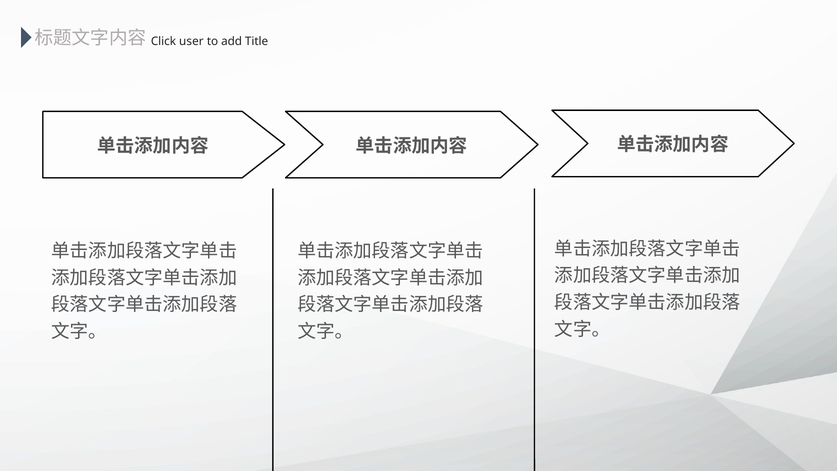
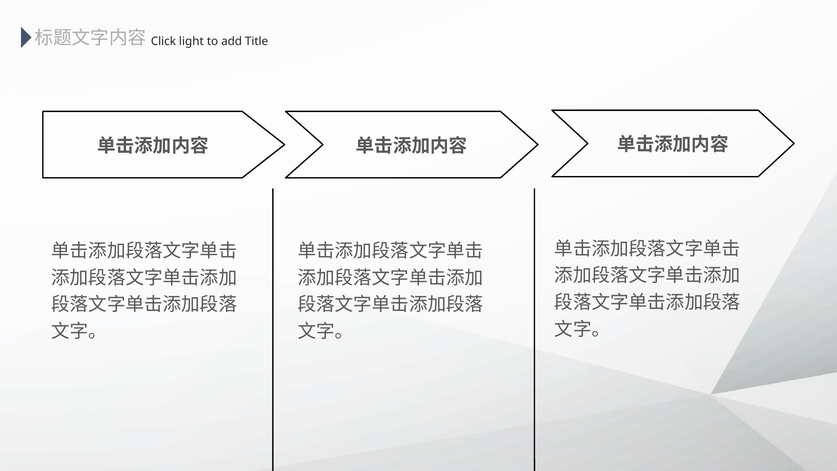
user: user -> light (191, 41)
